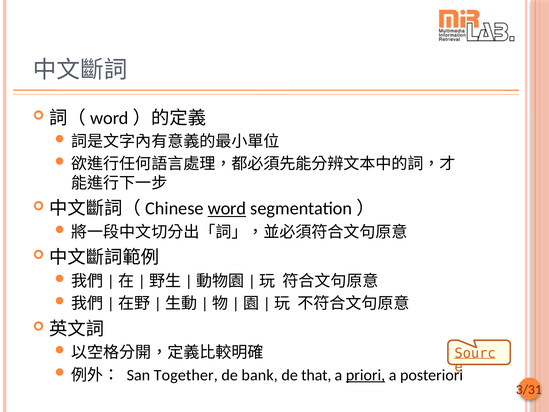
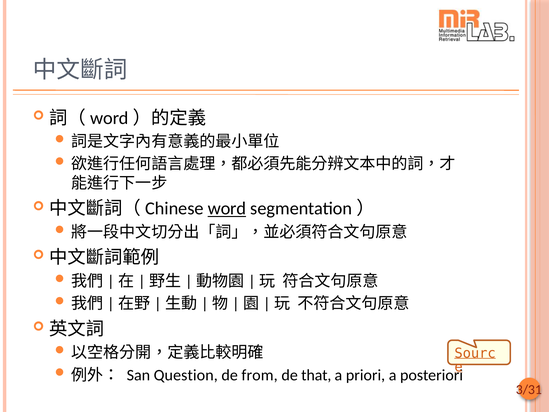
Together: Together -> Question (186, 375)
bank: bank -> from (260, 375)
priori underline: present -> none (366, 375)
